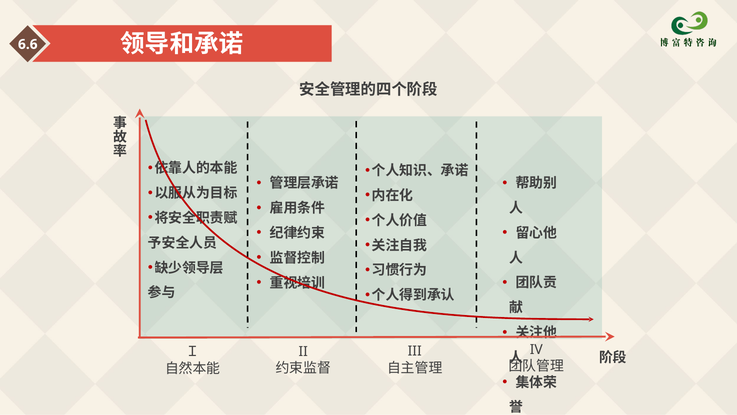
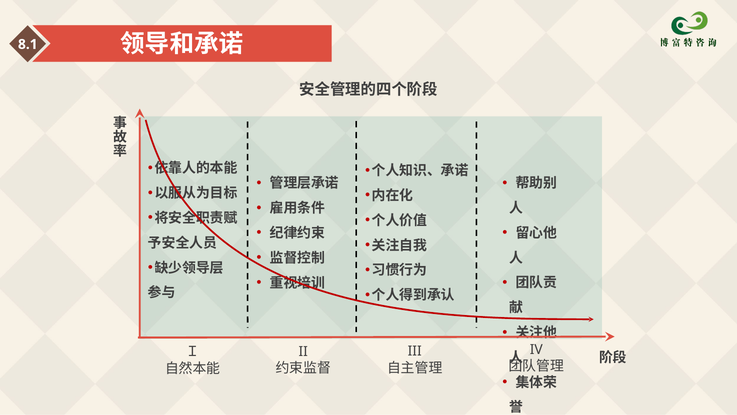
6.6: 6.6 -> 8.1 (28, 44)
